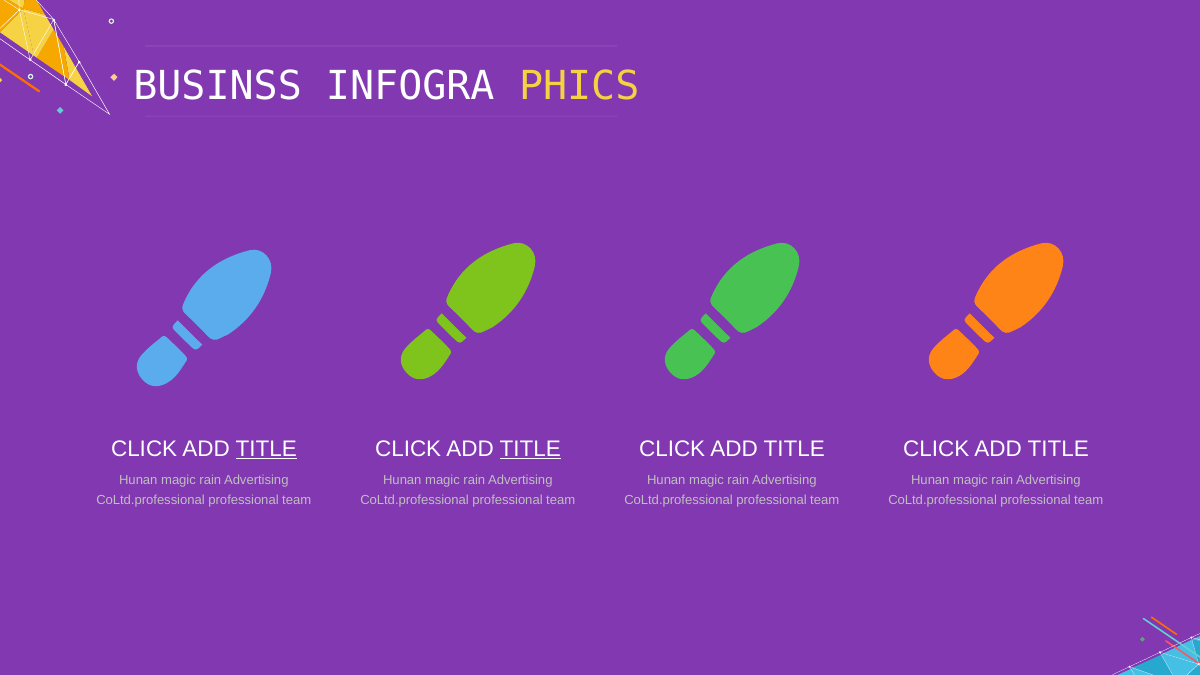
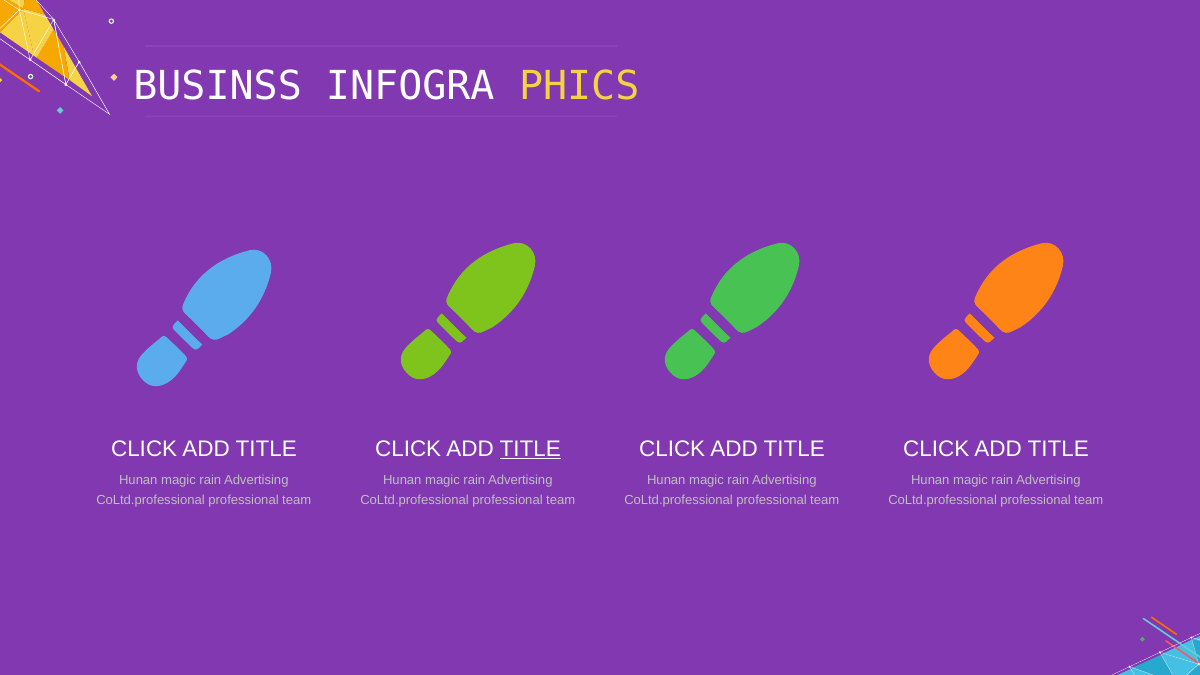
TITLE underline: present -> none (266, 449)
